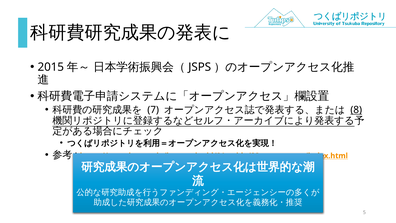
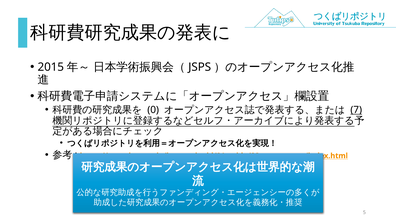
7: 7 -> 0 (153, 110)
8: 8 -> 7 (356, 110)
